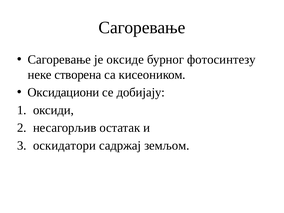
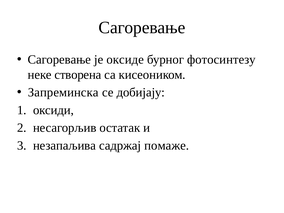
Оксидациони: Оксидациони -> Запреминска (63, 92)
оскидатори: оскидатори -> незапаљива (64, 145)
земљом: земљом -> помаже (167, 145)
